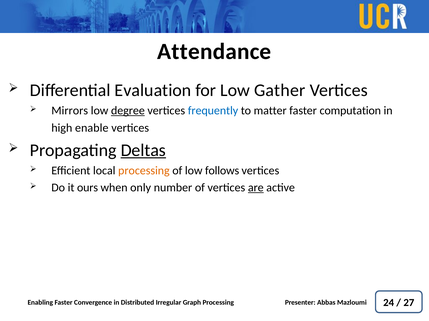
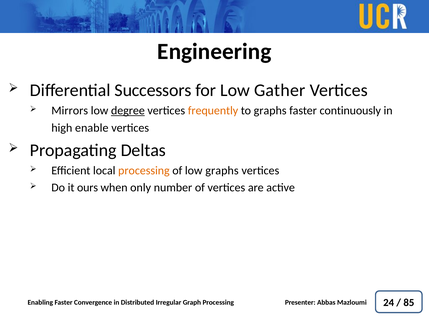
Attendance: Attendance -> Engineering (214, 52)
Evaluation: Evaluation -> Successors (153, 91)
frequently colour: blue -> orange (213, 111)
to matter: matter -> graphs (270, 111)
computation: computation -> continuously (350, 111)
Deltas underline: present -> none (143, 151)
low follows: follows -> graphs (222, 171)
are underline: present -> none (256, 188)
27: 27 -> 85 (409, 303)
